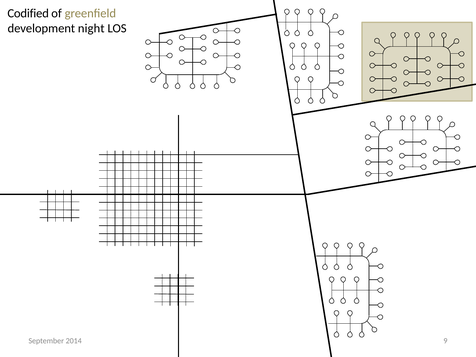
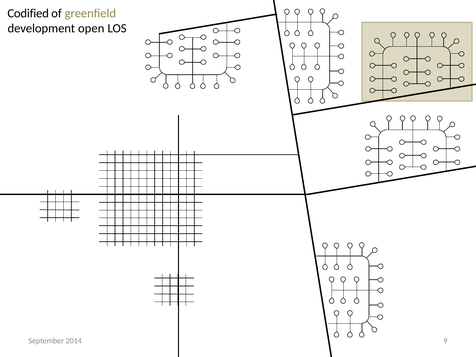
night: night -> open (91, 28)
